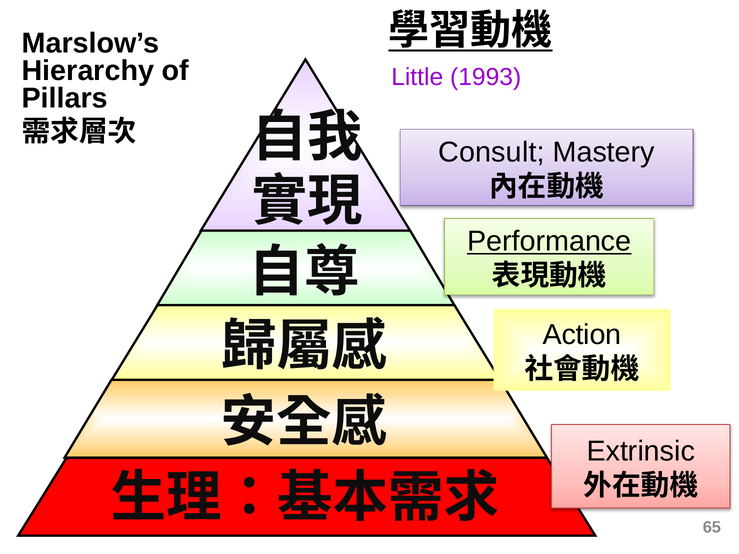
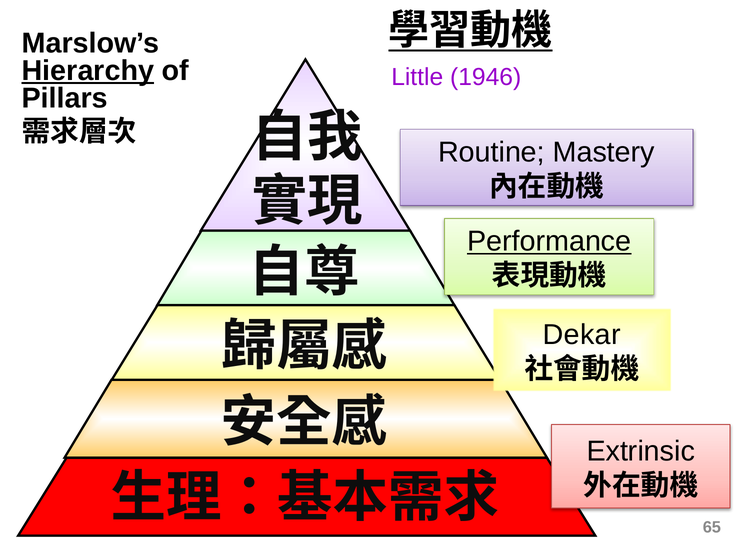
Hierarchy underline: none -> present (88, 71)
1993: 1993 -> 1946 (486, 77)
Consult: Consult -> Routine (492, 152)
Action: Action -> Dekar (582, 335)
